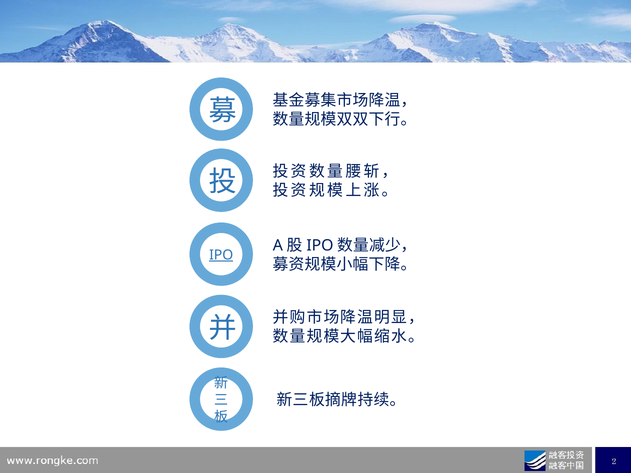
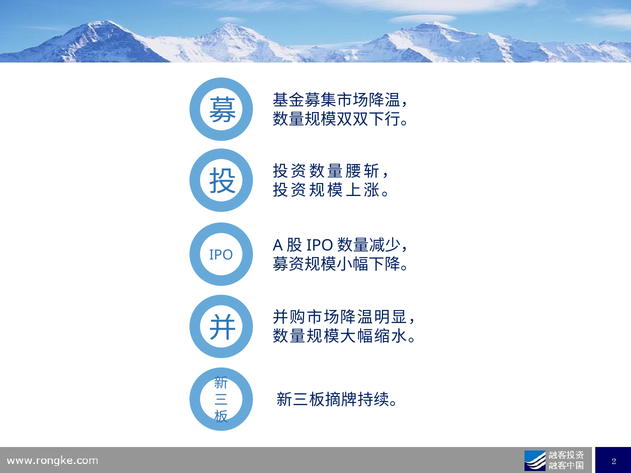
IPO underline: present -> none (221, 255)
